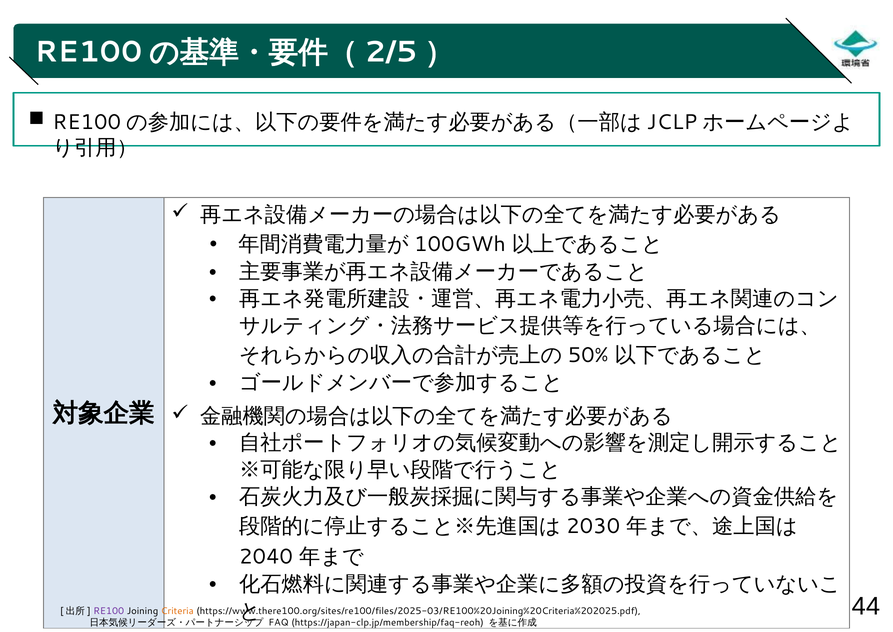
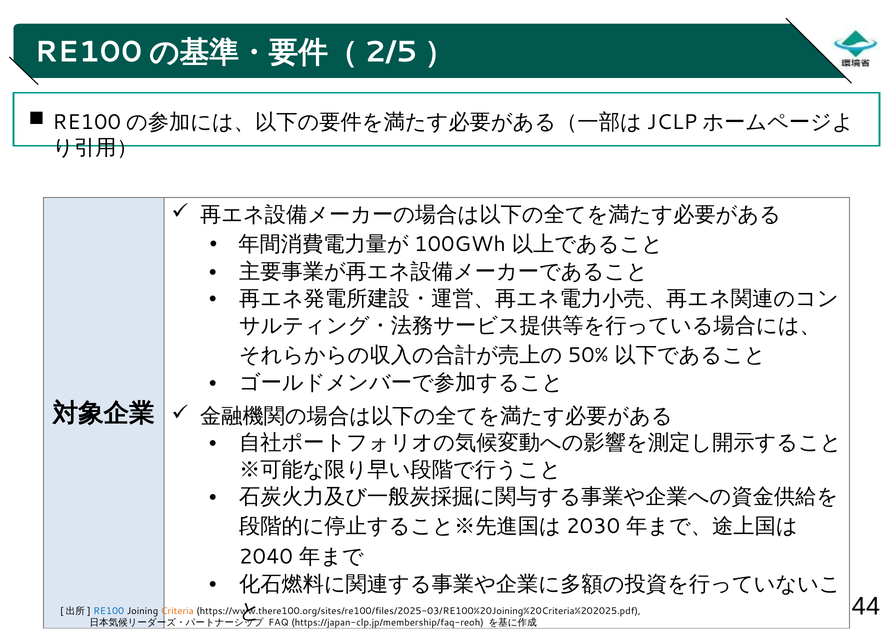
RE100 colour: purple -> blue (109, 611)
